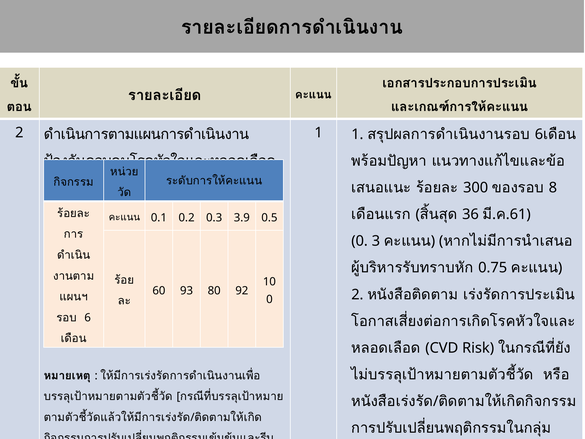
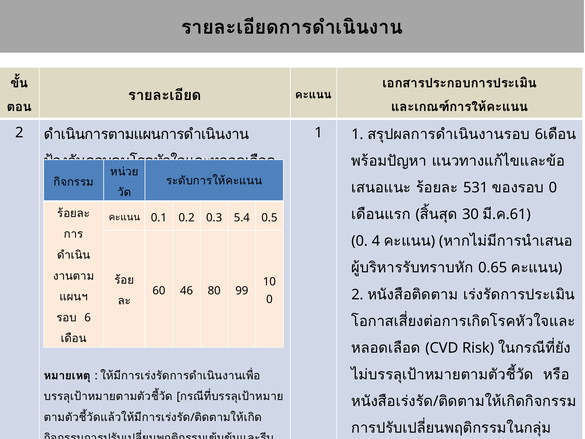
300: 300 -> 531 (476, 188)
8: 8 -> 0 (553, 188)
36: 36 -> 30 (470, 214)
3.9: 3.9 -> 5.4 (242, 217)
3: 3 -> 4 (376, 241)
0.75: 0.75 -> 0.65 (493, 268)
93: 93 -> 46 (187, 290)
92: 92 -> 99 (242, 290)
